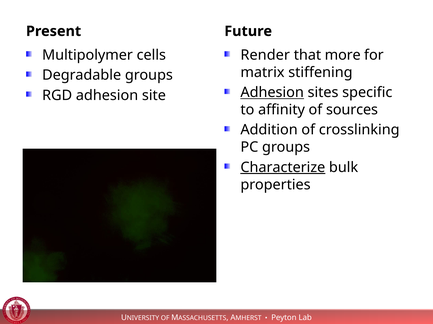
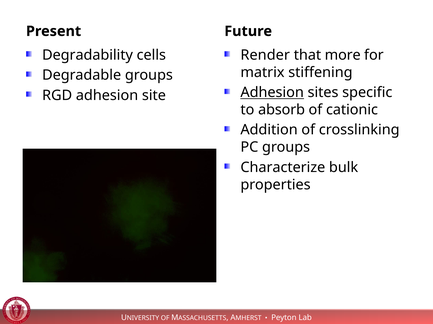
Multipolymer: Multipolymer -> Degradability (88, 55)
affinity: affinity -> absorb (282, 110)
sources: sources -> cationic (352, 110)
Characterize underline: present -> none (283, 168)
